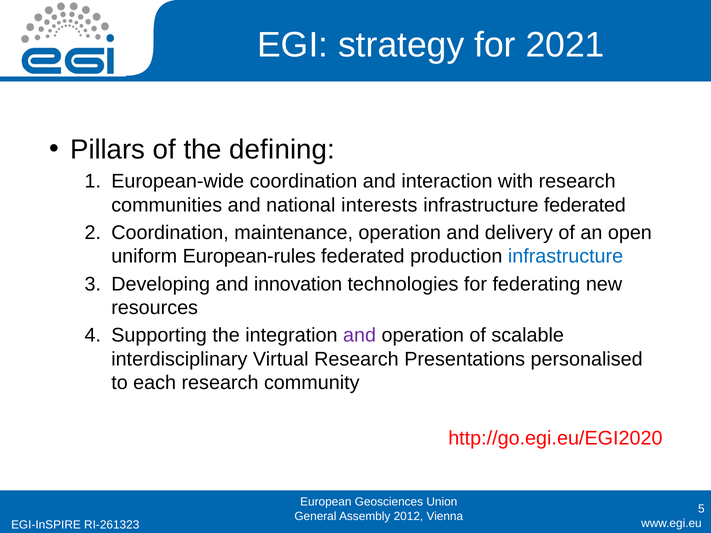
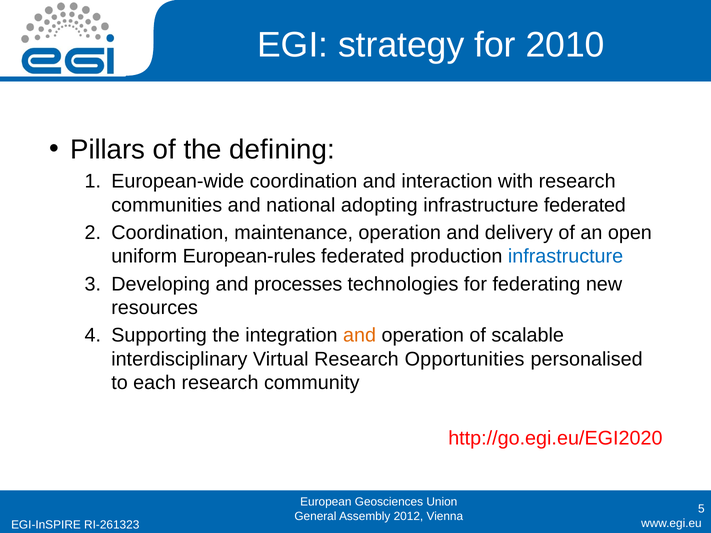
2021: 2021 -> 2010 (565, 45)
interests: interests -> adopting (379, 205)
innovation: innovation -> processes (298, 284)
and colour: purple -> orange (360, 336)
Presentations: Presentations -> Opportunities (465, 359)
